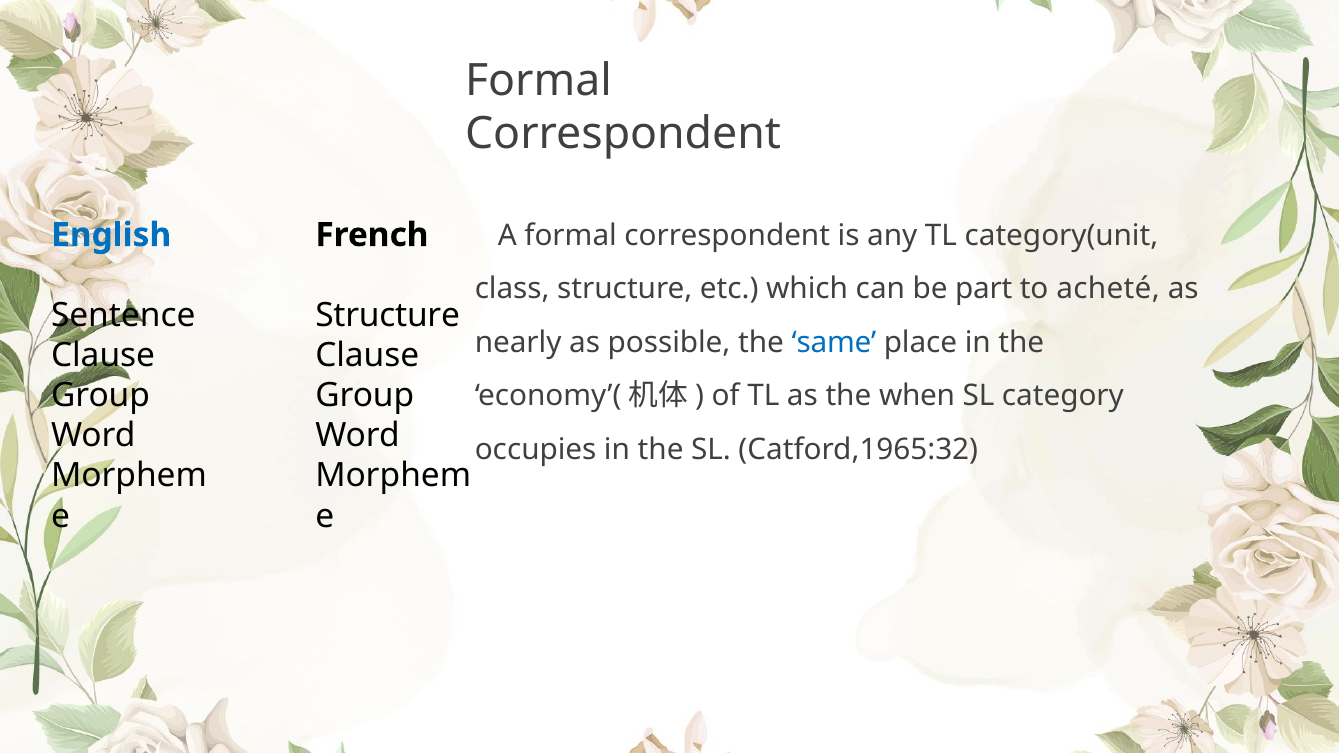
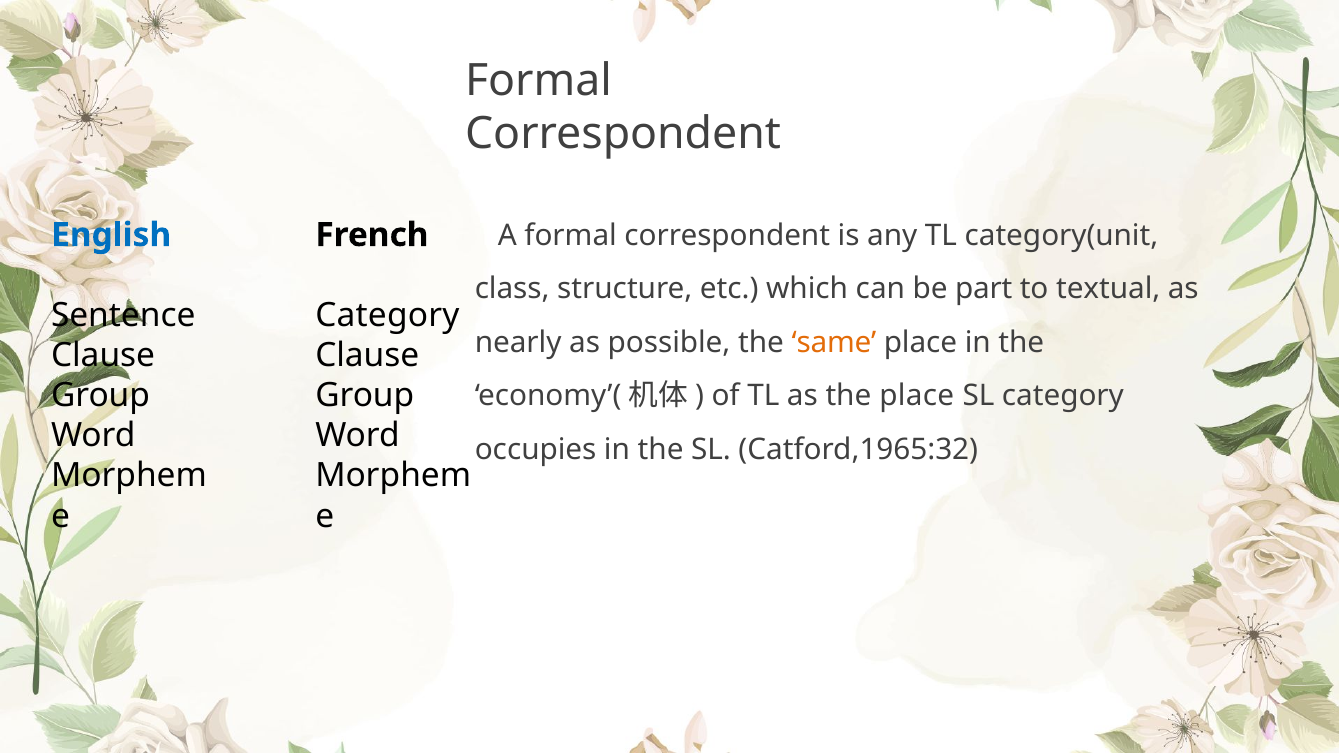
acheté: acheté -> textual (1108, 289)
Structure: Structure -> Category (387, 315)
same colour: blue -> orange (834, 342)
the when: when -> place (917, 396)
